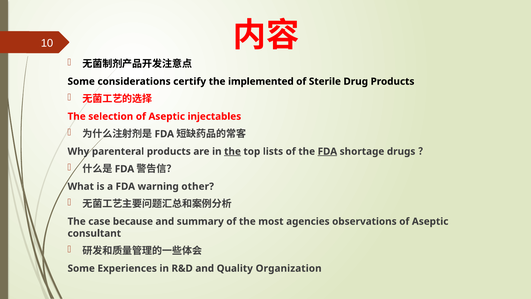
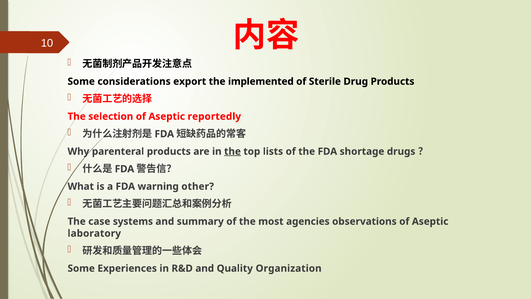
certify: certify -> export (190, 81)
injectables: injectables -> reportedly (214, 116)
FDA underline: present -> none (327, 151)
because: because -> systems (133, 221)
consultant: consultant -> laboratory (94, 233)
